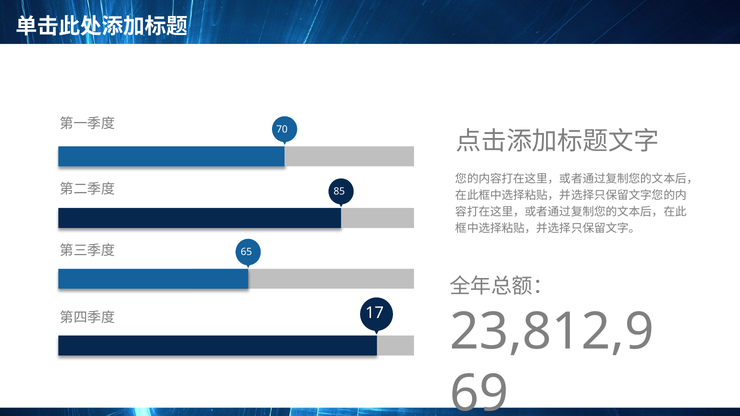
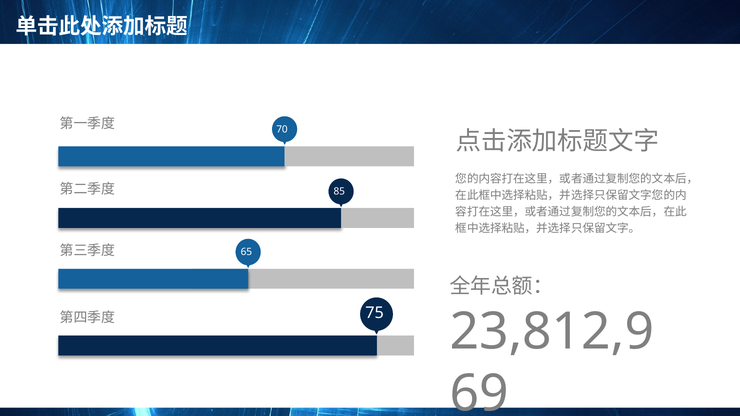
17: 17 -> 75 (375, 313)
